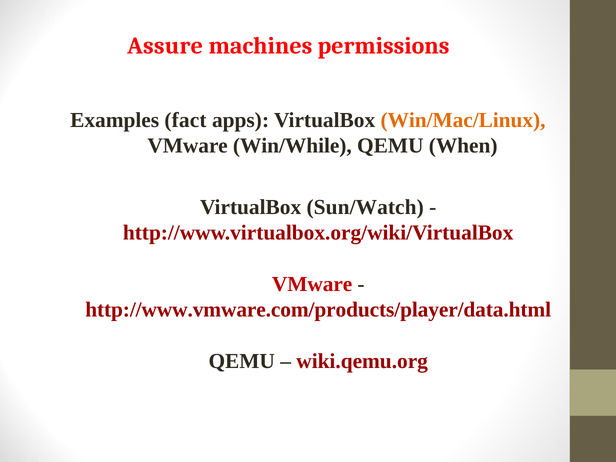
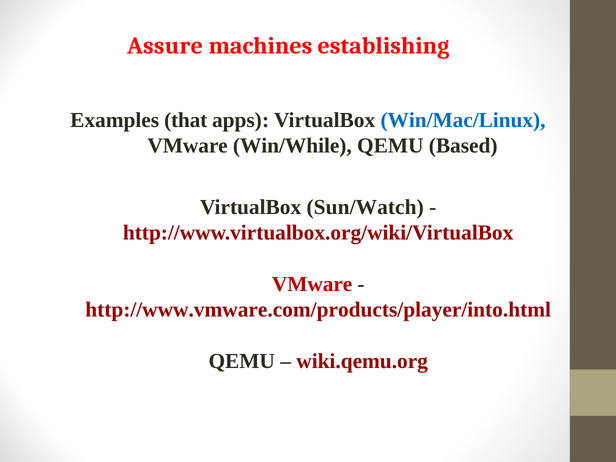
permissions: permissions -> establishing (383, 46)
fact: fact -> that (186, 120)
Win/Mac/Linux colour: orange -> blue (463, 120)
When: When -> Based (463, 146)
http://www.vmware.com/products/player/data.html: http://www.vmware.com/products/player/data.html -> http://www.vmware.com/products/player/into.html (318, 310)
